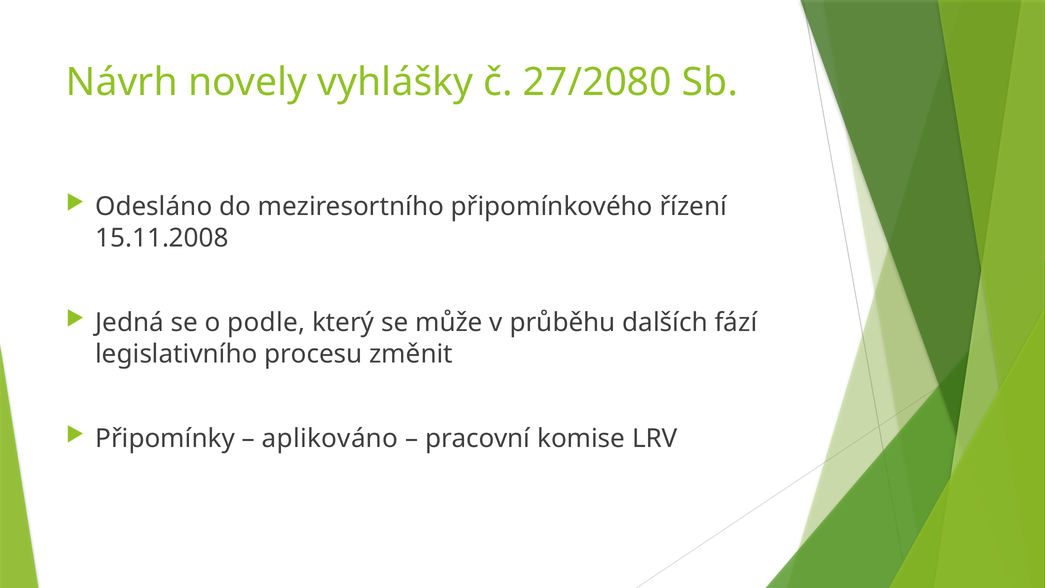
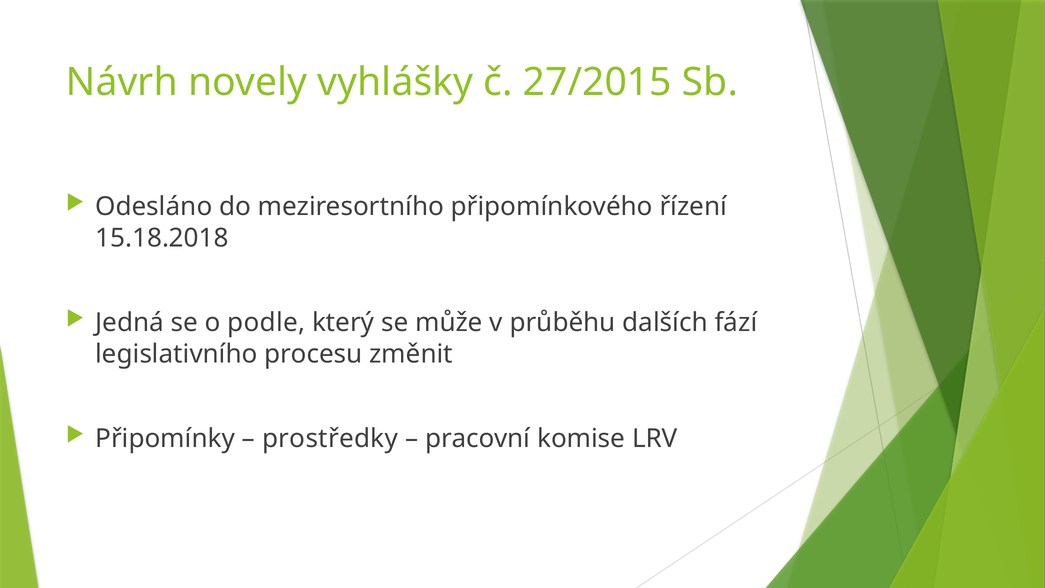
27/2080: 27/2080 -> 27/2015 (597, 82)
15.11.2008: 15.11.2008 -> 15.18.2018 (162, 238)
aplikováno: aplikováno -> prostředky (330, 438)
